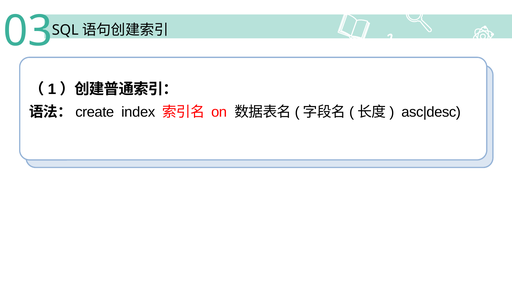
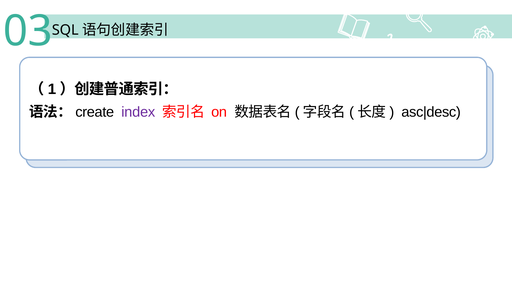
index colour: black -> purple (138, 112)
